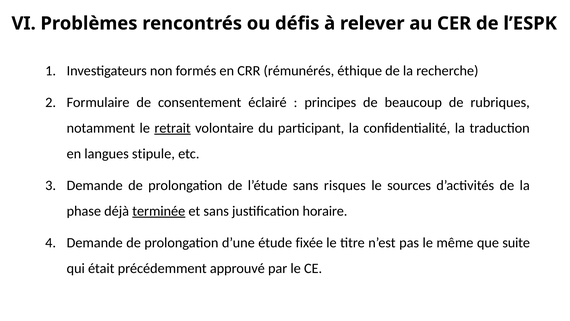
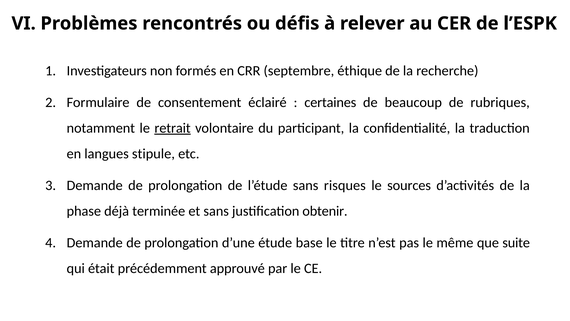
rémunérés: rémunérés -> septembre (299, 71)
principes: principes -> certaines (330, 102)
terminée underline: present -> none (159, 211)
horaire: horaire -> obtenir (325, 211)
fixée: fixée -> base (309, 242)
